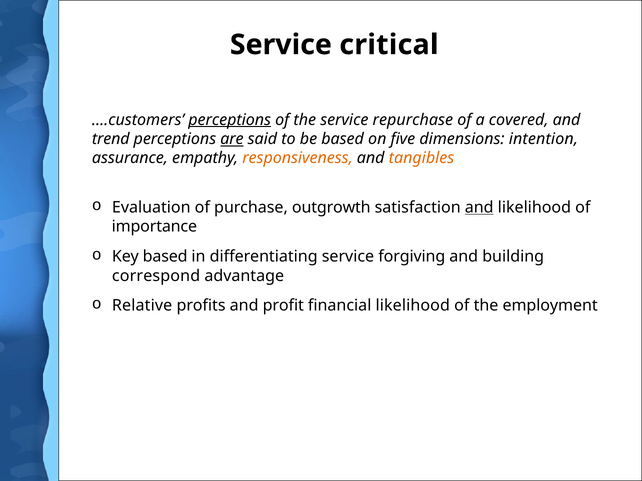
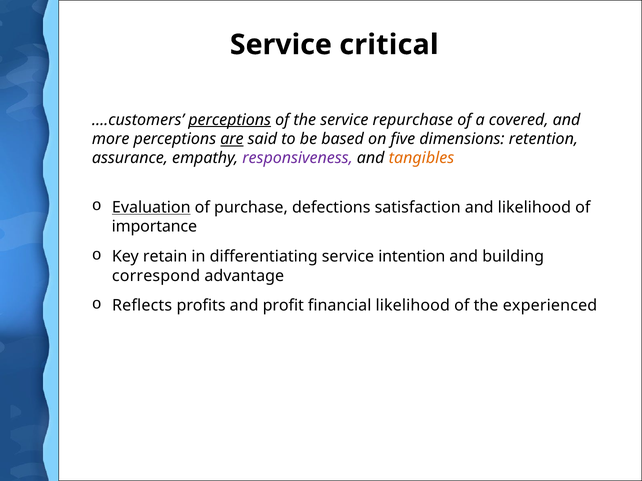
trend: trend -> more (111, 139)
intention: intention -> retention (543, 139)
responsiveness colour: orange -> purple (297, 158)
Evaluation underline: none -> present (151, 208)
outgrowth: outgrowth -> defections (331, 208)
and underline: present -> none (479, 208)
Key based: based -> retain (165, 257)
forgiving: forgiving -> intention (412, 257)
Relative: Relative -> Reflects (142, 306)
employment: employment -> experienced (550, 306)
